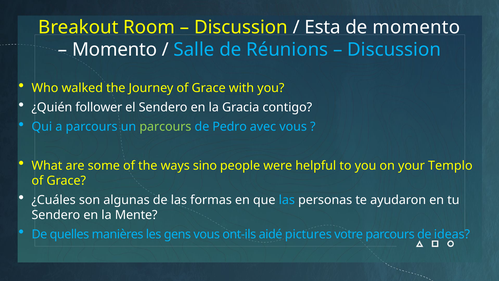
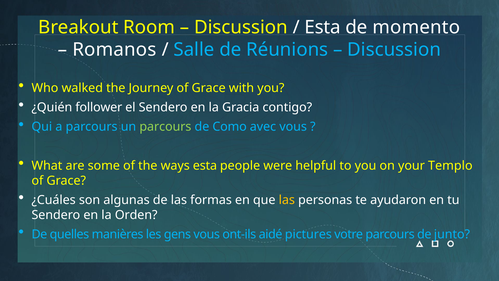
Momento: Momento -> Romanos (114, 50)
Pedro: Pedro -> Como (230, 127)
ways sino: sino -> esta (205, 165)
las colour: light blue -> yellow (287, 200)
Mente: Mente -> Orden (136, 215)
ideas: ideas -> junto (452, 234)
